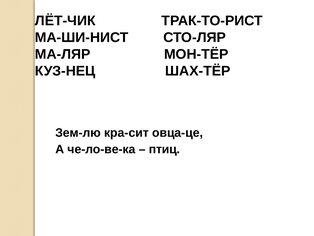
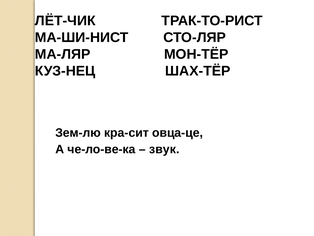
птиц: птиц -> звук (164, 149)
